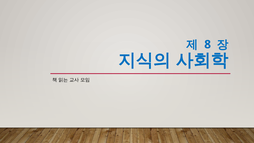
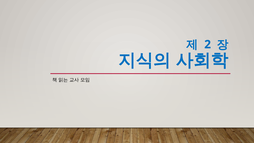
8: 8 -> 2 (208, 44)
